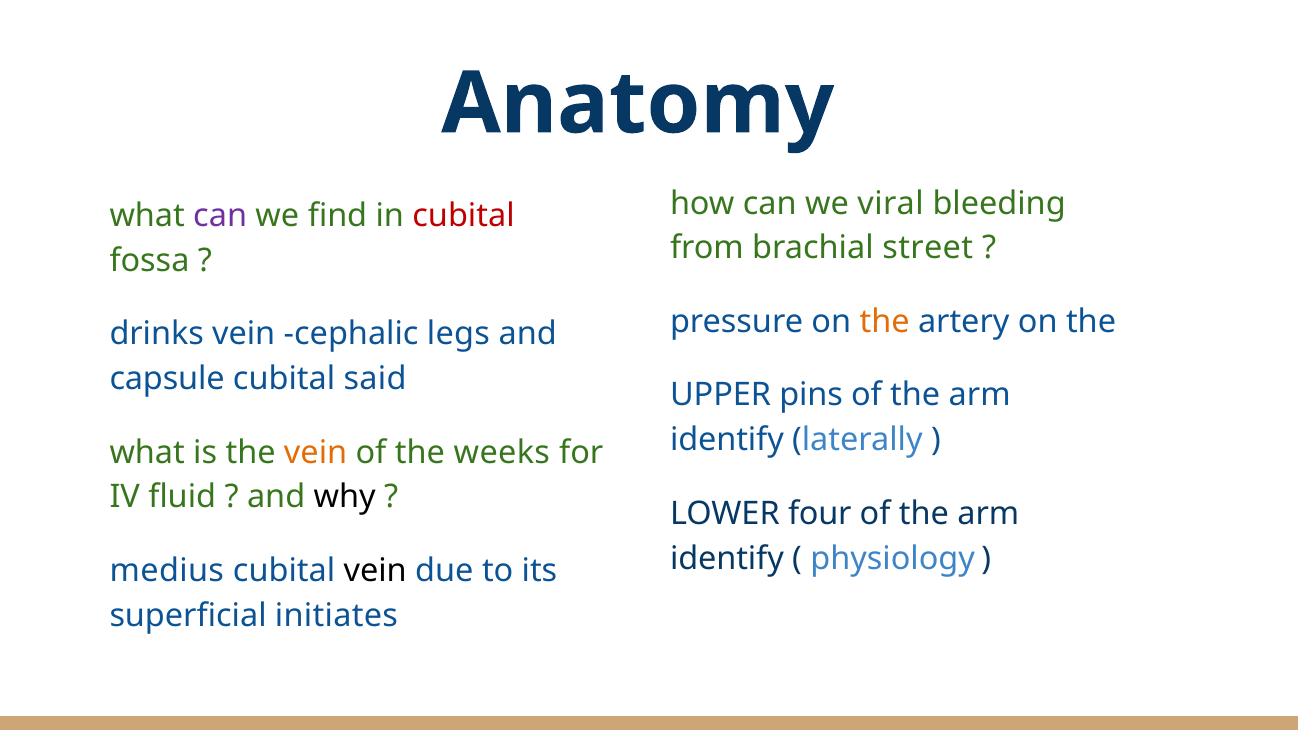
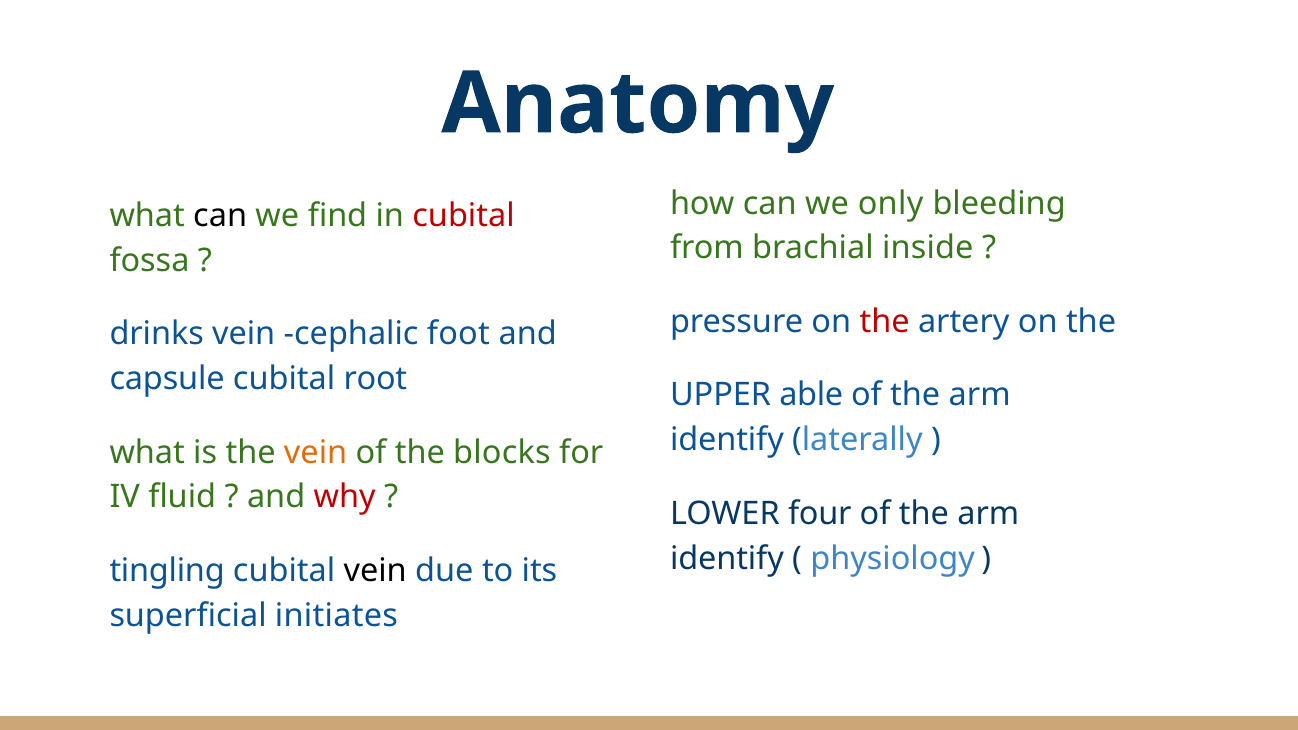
viral: viral -> only (891, 203)
can colour: purple -> black (220, 216)
street: street -> inside (928, 248)
the colour: orange -> red (885, 322)
legs: legs -> foot (458, 334)
said: said -> root (375, 379)
pins: pins -> able (811, 395)
weeks: weeks -> blocks (502, 453)
why colour: black -> red (345, 497)
medius: medius -> tingling (167, 571)
